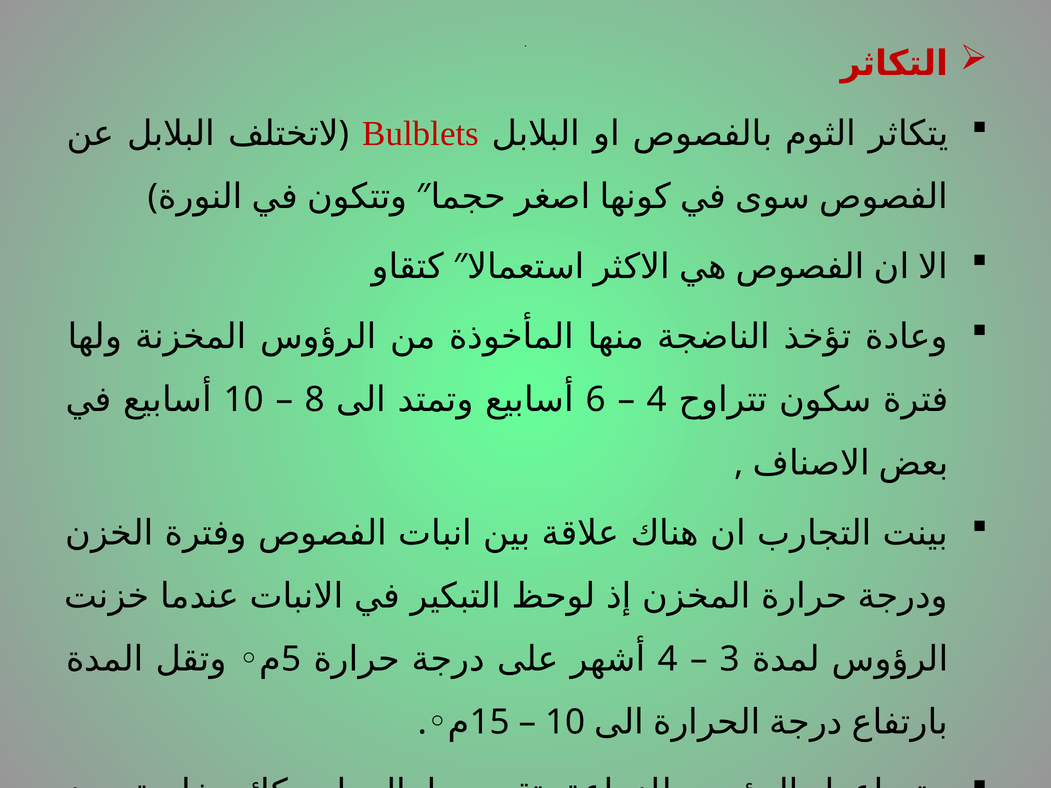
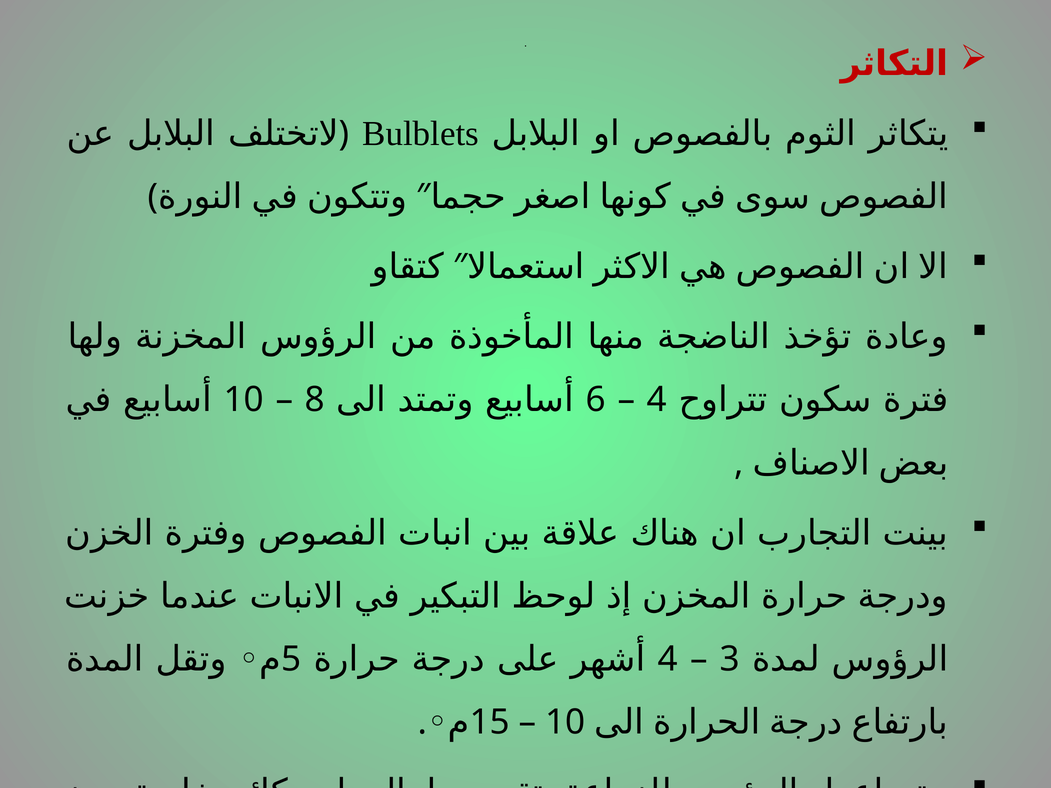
Bulblets colour: red -> black (421, 134)
